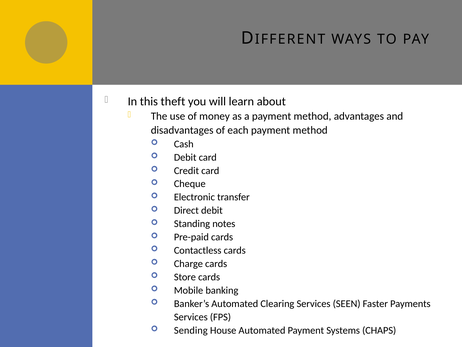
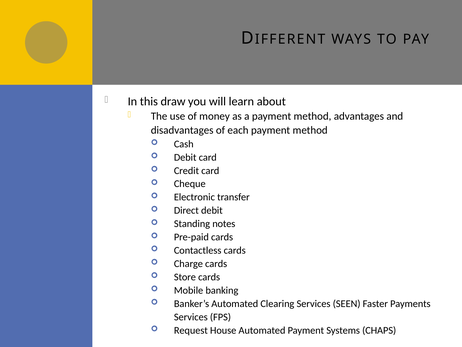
theft: theft -> draw (173, 101)
Sending: Sending -> Request (191, 330)
